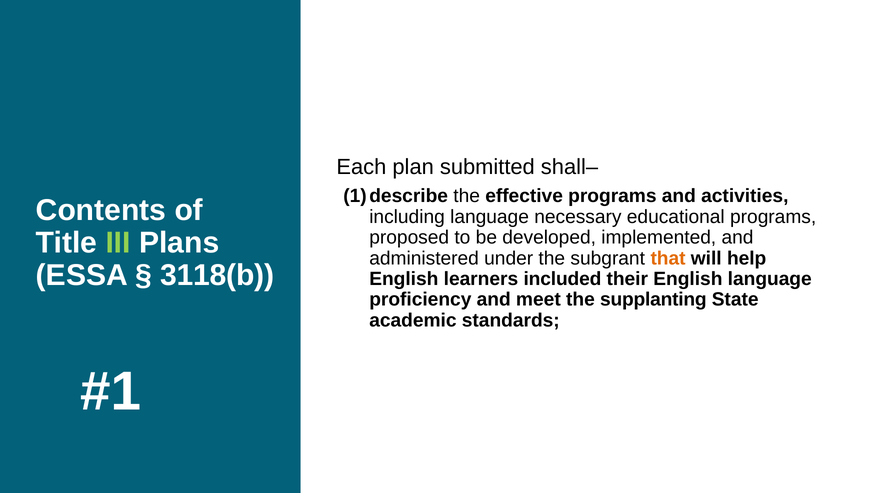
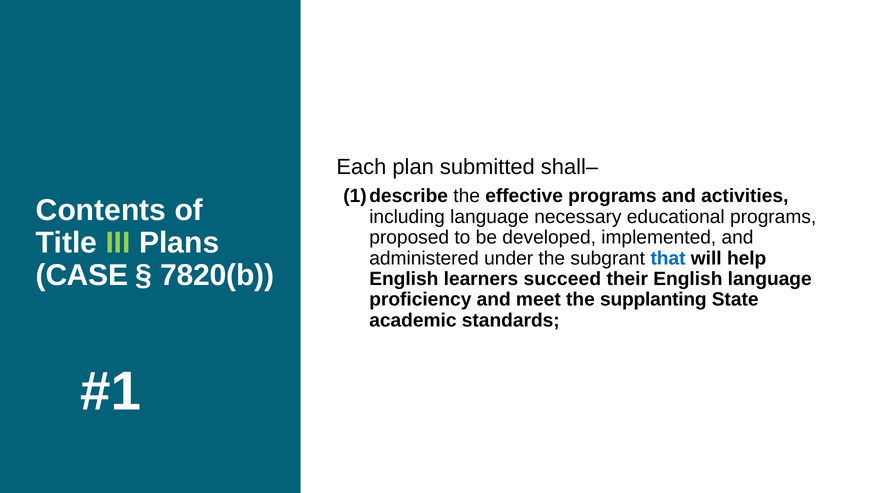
that colour: orange -> blue (668, 258)
ESSA: ESSA -> CASE (82, 275)
3118(b: 3118(b -> 7820(b (217, 275)
included: included -> succeed (562, 279)
